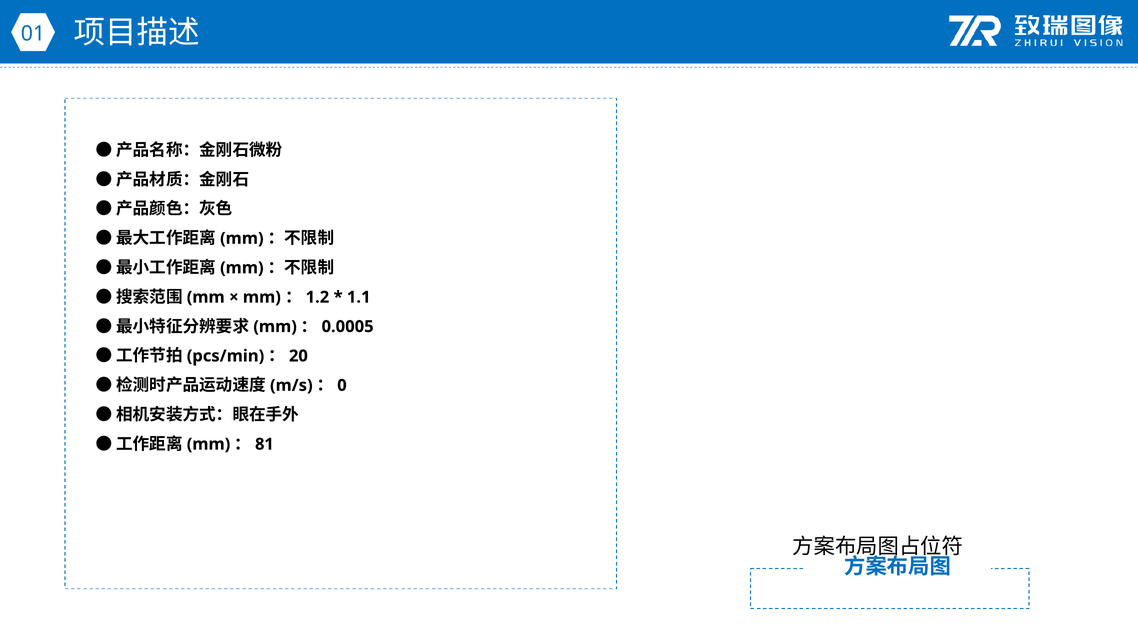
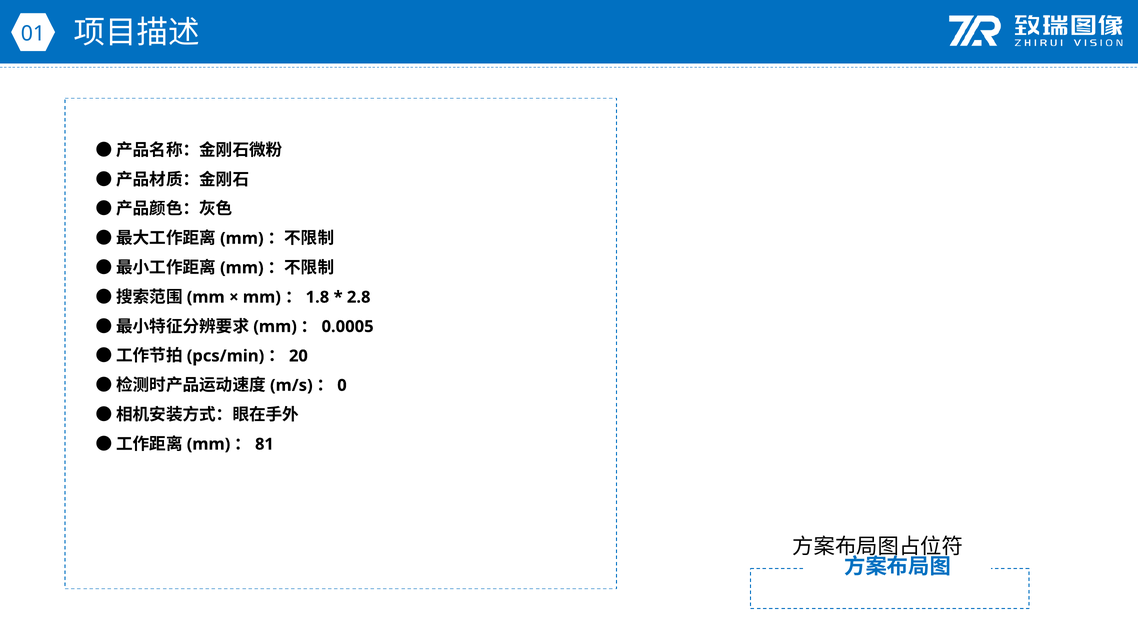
1.2: 1.2 -> 1.8 (317, 297)
1.1: 1.1 -> 2.8 (359, 297)
